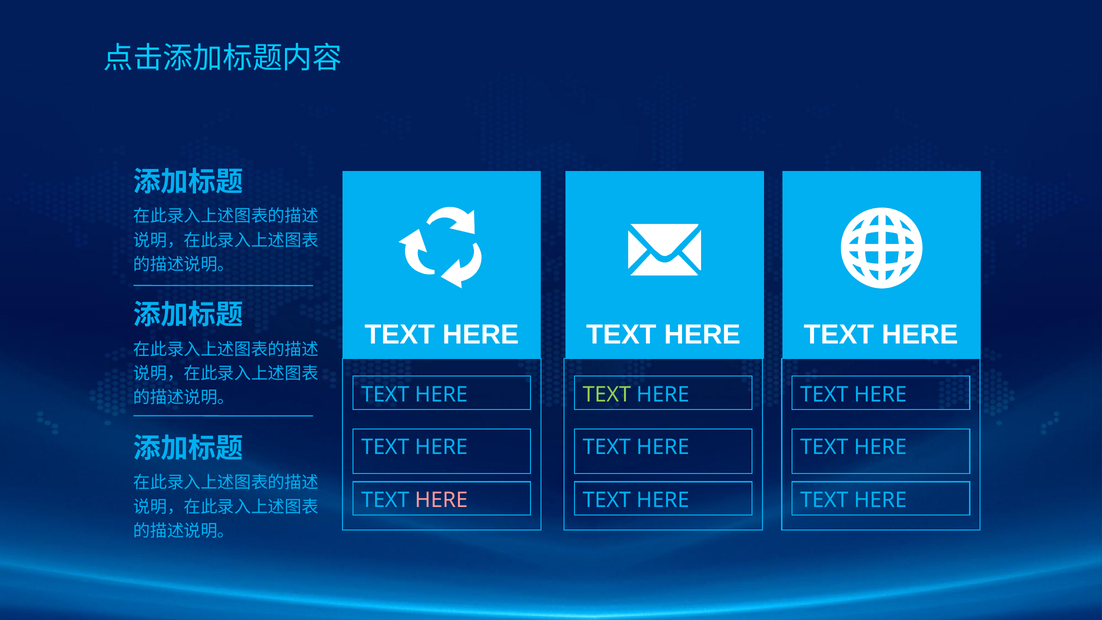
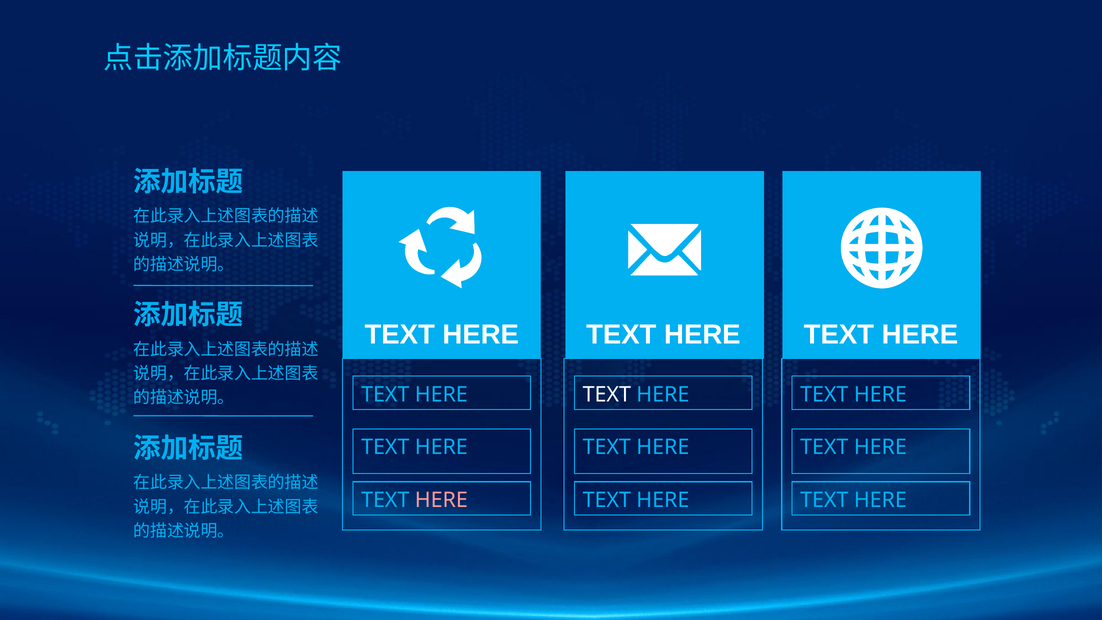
TEXT colour: light green -> white (607, 394)
